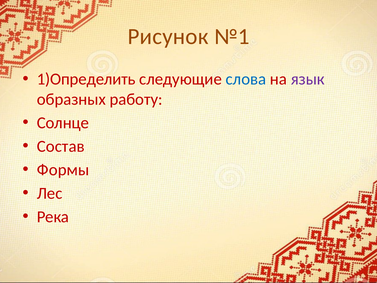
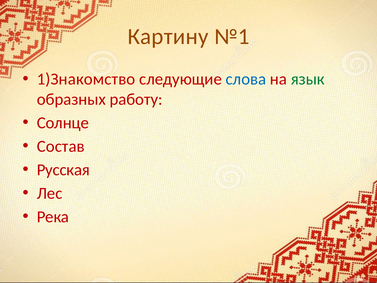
Рисунок: Рисунок -> Картину (168, 36)
1)Определить: 1)Определить -> 1)Знакомство (86, 79)
язык colour: purple -> green (308, 79)
Формы: Формы -> Русская (63, 170)
